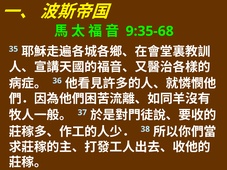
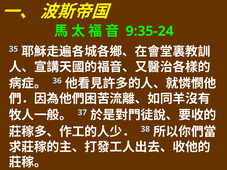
9:35-68: 9:35-68 -> 9:35-24 (150, 31)
